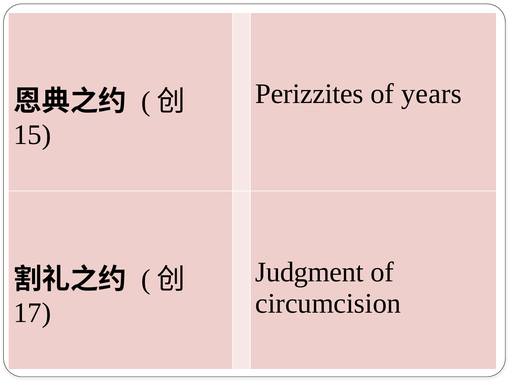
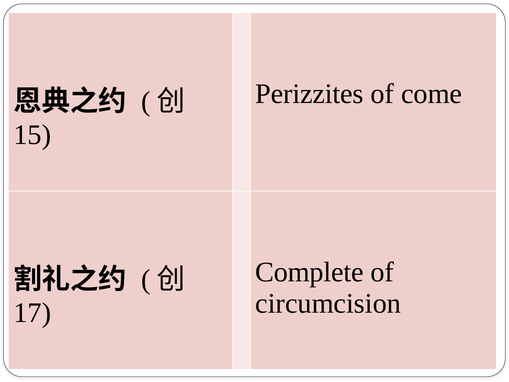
years: years -> come (432, 94)
Judgment: Judgment -> Complete (309, 272)
